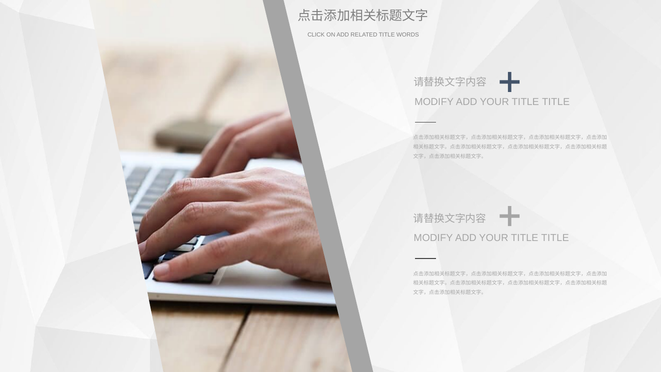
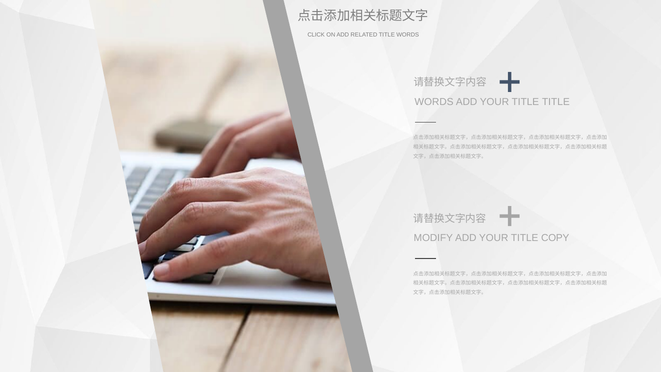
MODIFY: MODIFY -> WORDS (434, 102)
TITLE: TITLE -> COPY (555, 238)
